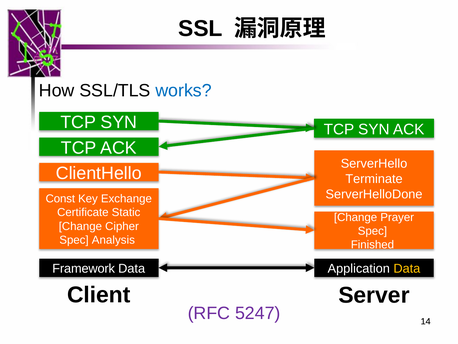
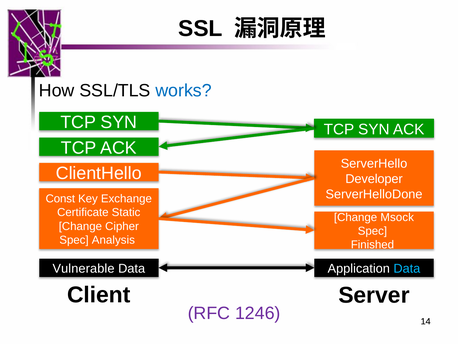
Terminate: Terminate -> Developer (374, 179)
Prayer: Prayer -> Msock (397, 217)
Framework: Framework -> Vulnerable (84, 268)
Data colour: yellow -> light blue (407, 268)
5247: 5247 -> 1246 (258, 313)
